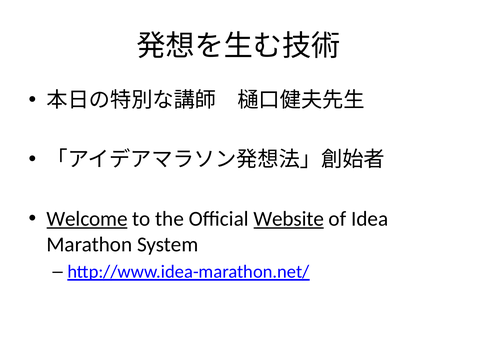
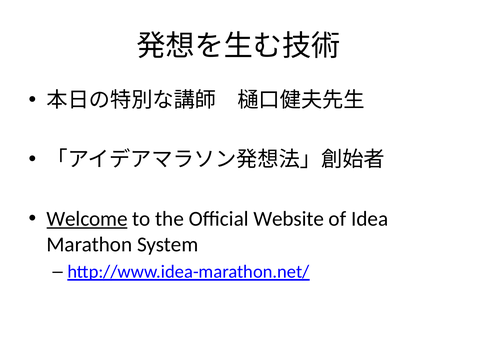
Website underline: present -> none (289, 219)
